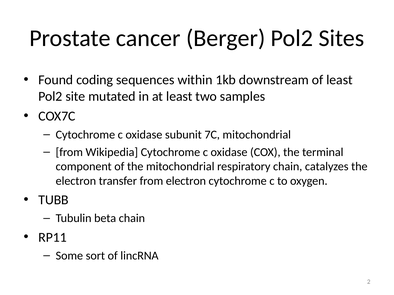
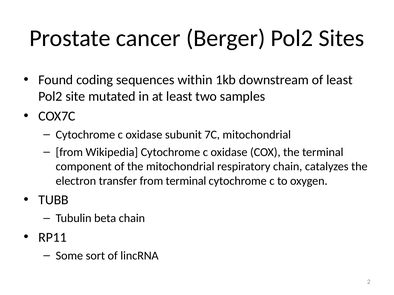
from electron: electron -> terminal (186, 181)
